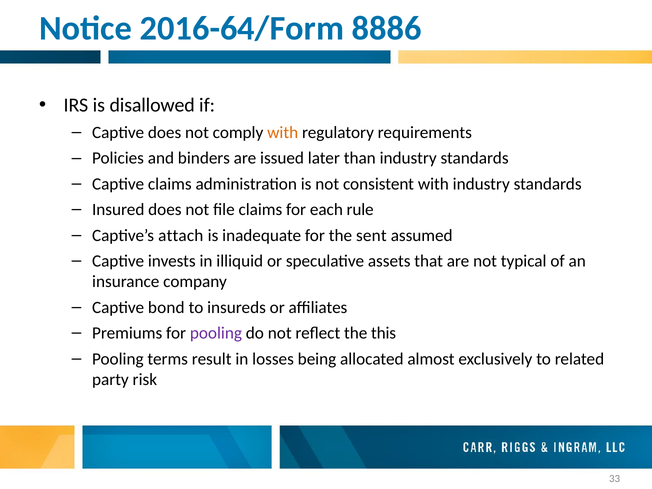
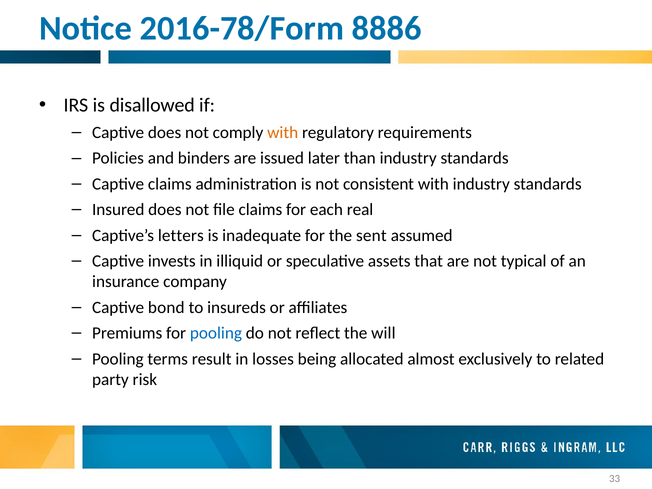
2016-64/Form: 2016-64/Form -> 2016-78/Form (242, 28)
rule: rule -> real (360, 210)
attach: attach -> letters (181, 235)
pooling colour: purple -> blue (216, 333)
this: this -> will (383, 333)
